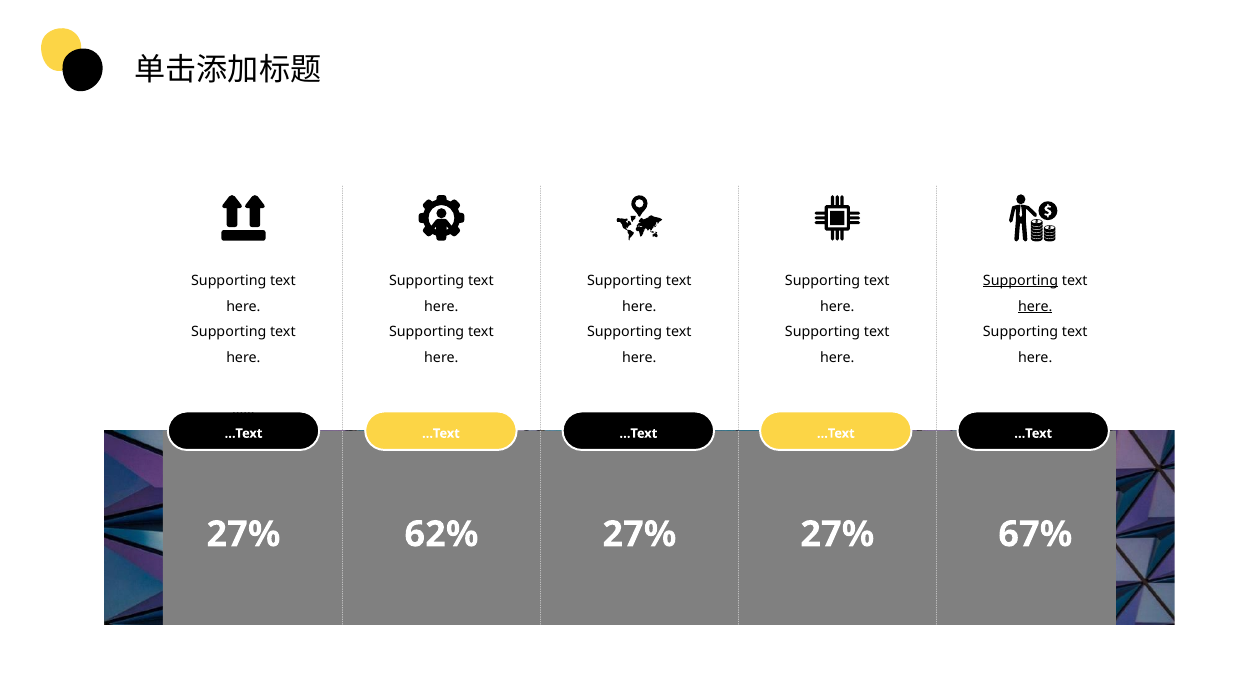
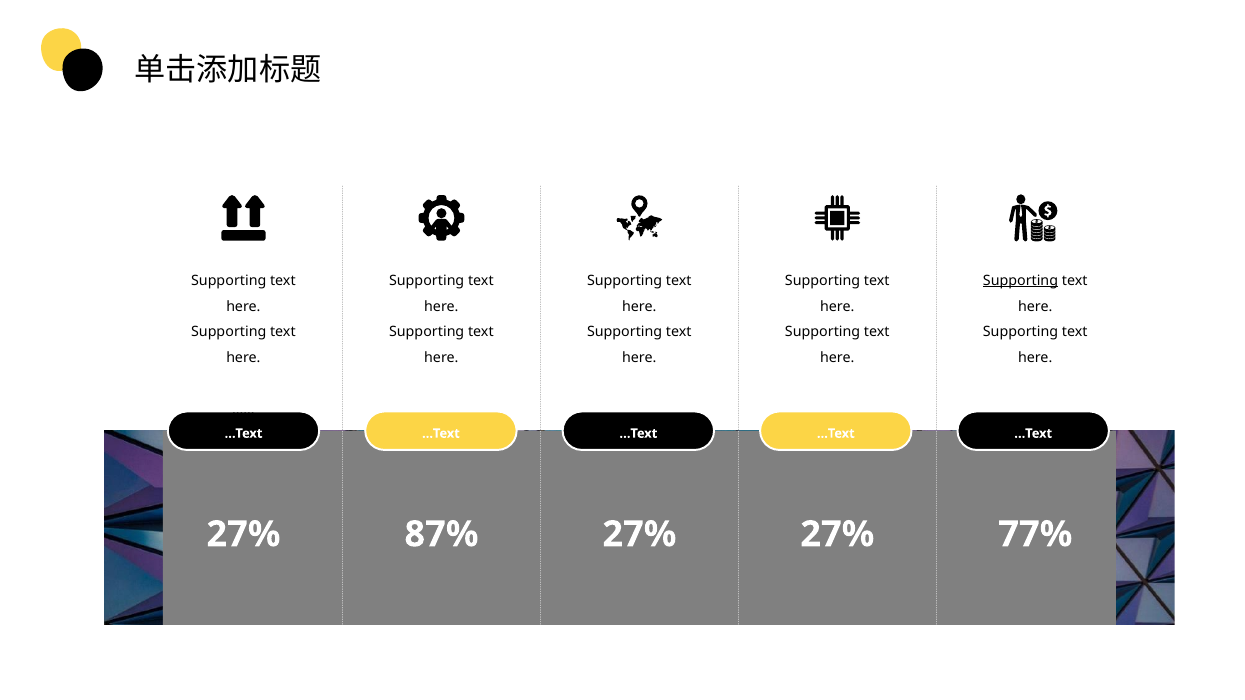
here underline: present -> none (1035, 307)
62%: 62% -> 87% (441, 535)
67%: 67% -> 77% (1035, 535)
